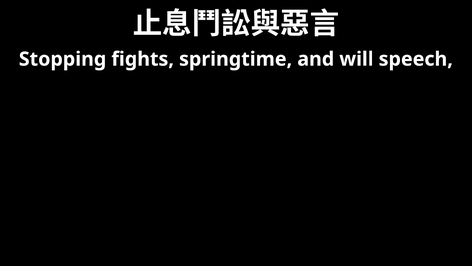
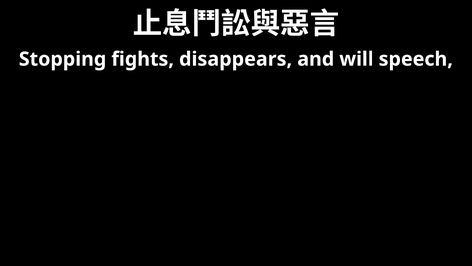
springtime: springtime -> disappears (236, 59)
